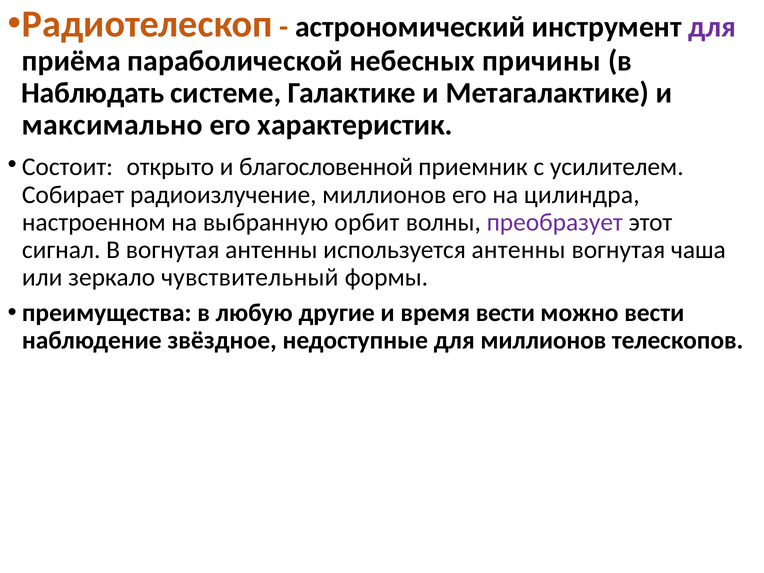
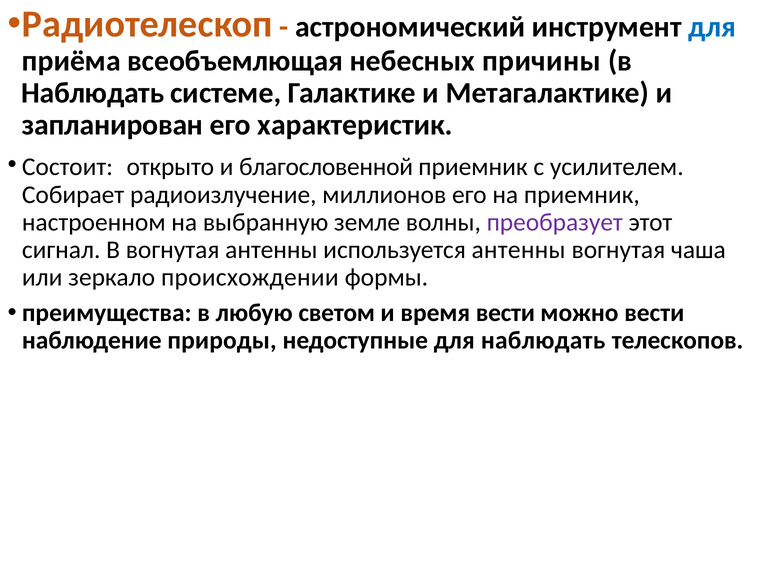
для colour: purple -> blue (712, 27)
параболической: параболической -> всеобъемлющая (235, 61)
максимально: максимально -> запланирован (113, 125)
на цилиндра: цилиндра -> приемник (582, 195)
орбит: орбит -> земле (367, 223)
чувствительный: чувствительный -> происхождении (250, 278)
другие: другие -> светом (337, 313)
звёздное: звёздное -> природы (222, 340)
для миллионов: миллионов -> наблюдать (543, 340)
